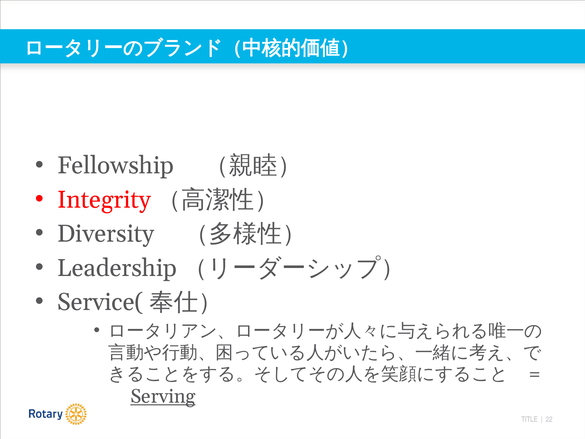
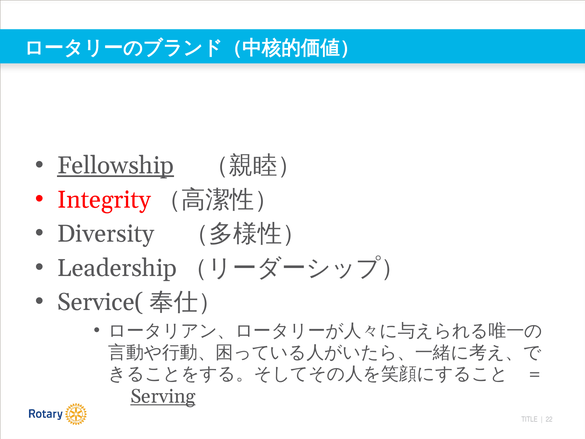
Fellowship underline: none -> present (116, 166)
